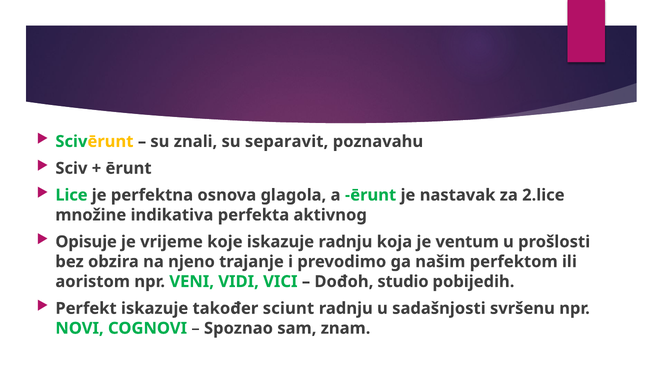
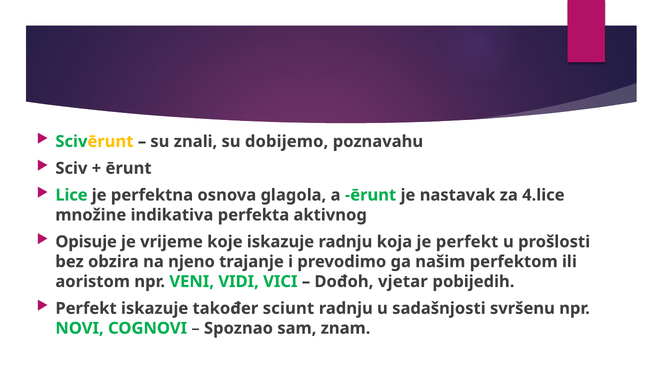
separavit: separavit -> dobijemo (287, 141)
2.lice: 2.lice -> 4.lice (543, 195)
je ventum: ventum -> perfekt (467, 242)
studio: studio -> vjetar (403, 282)
